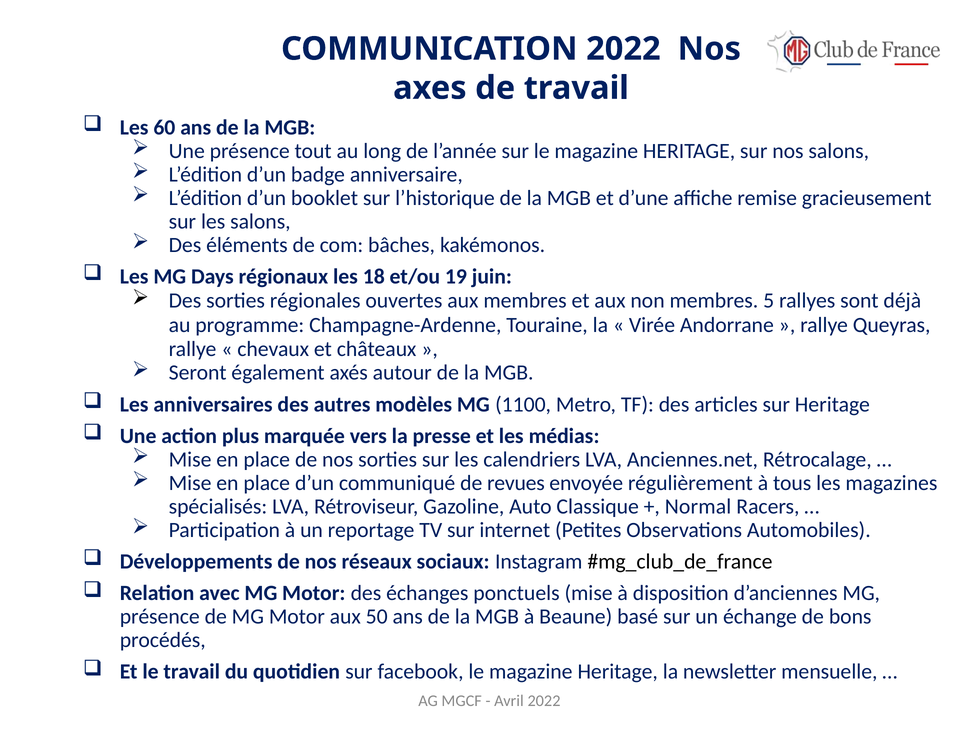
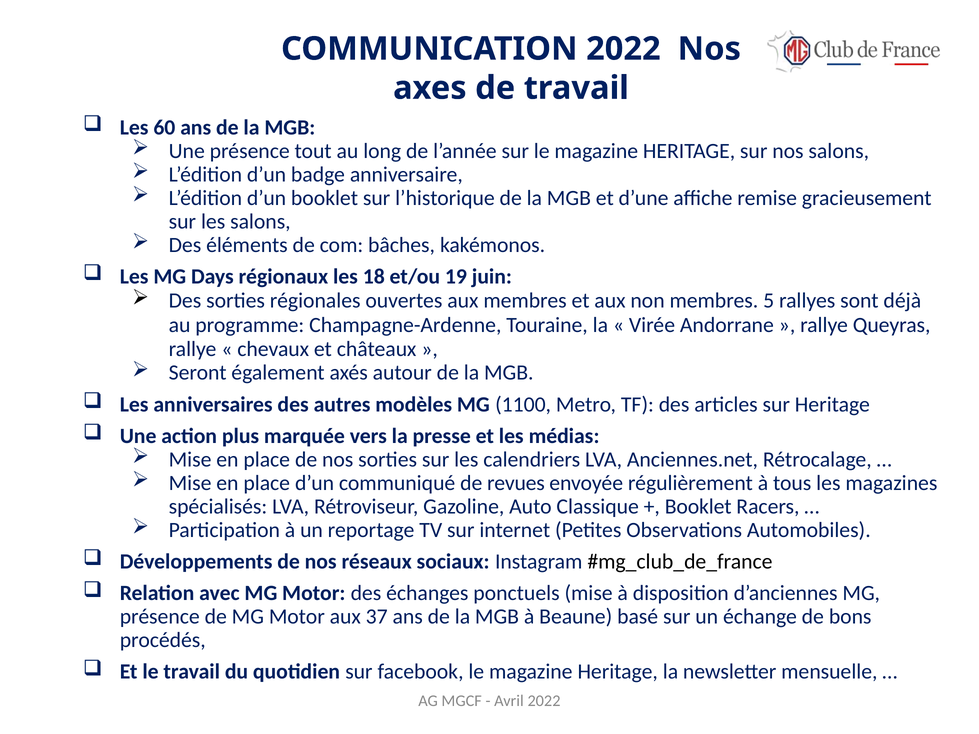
Normal: Normal -> Booklet (698, 507)
50: 50 -> 37 (377, 617)
